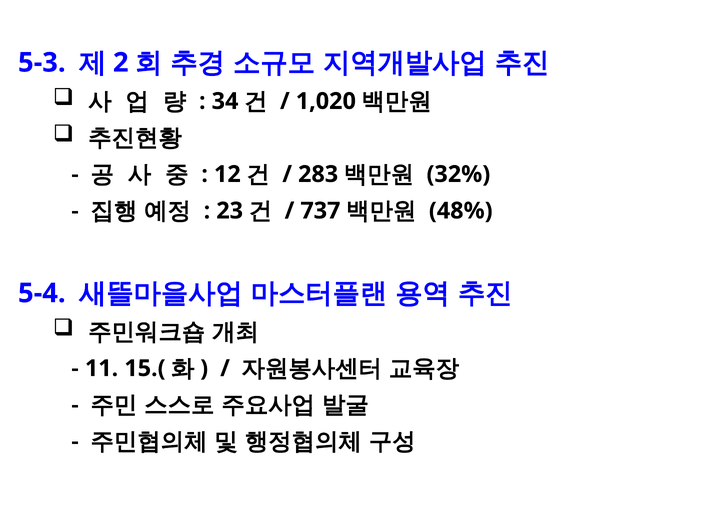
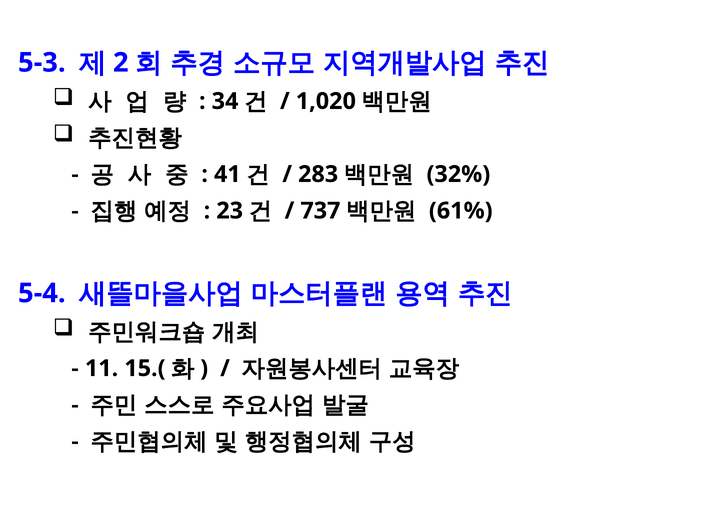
12: 12 -> 41 (227, 174)
48%: 48% -> 61% (461, 211)
